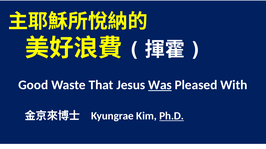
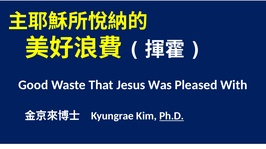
Was underline: present -> none (160, 85)
